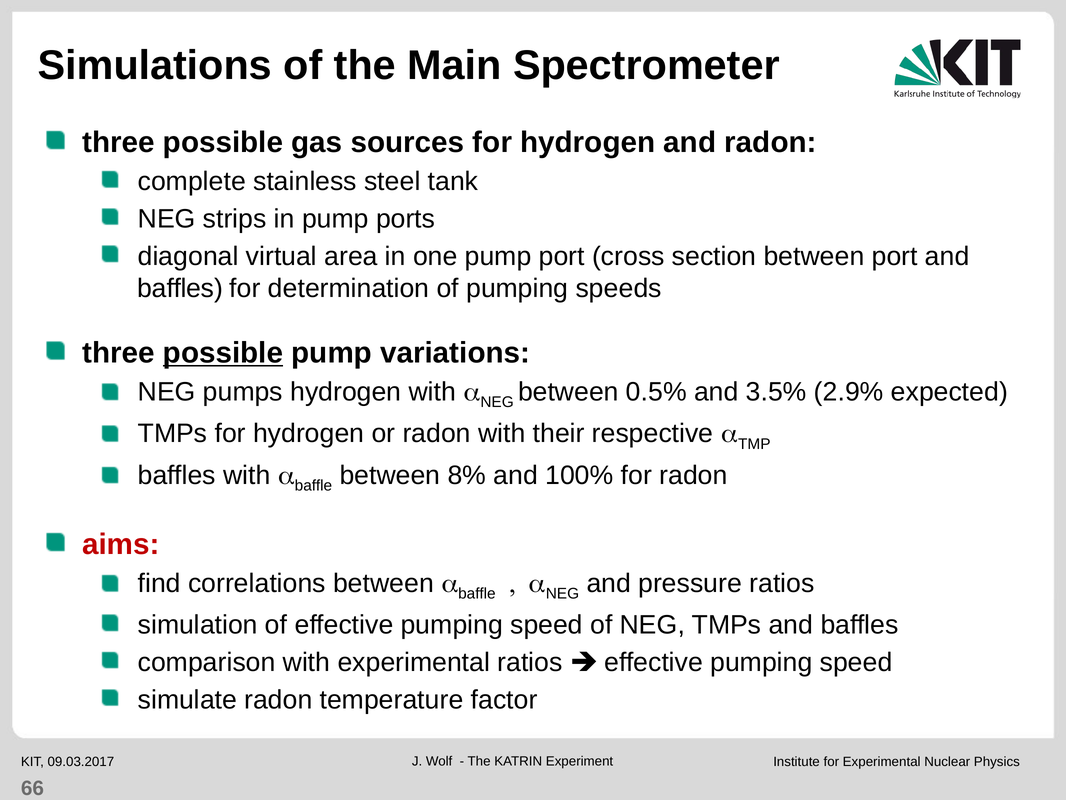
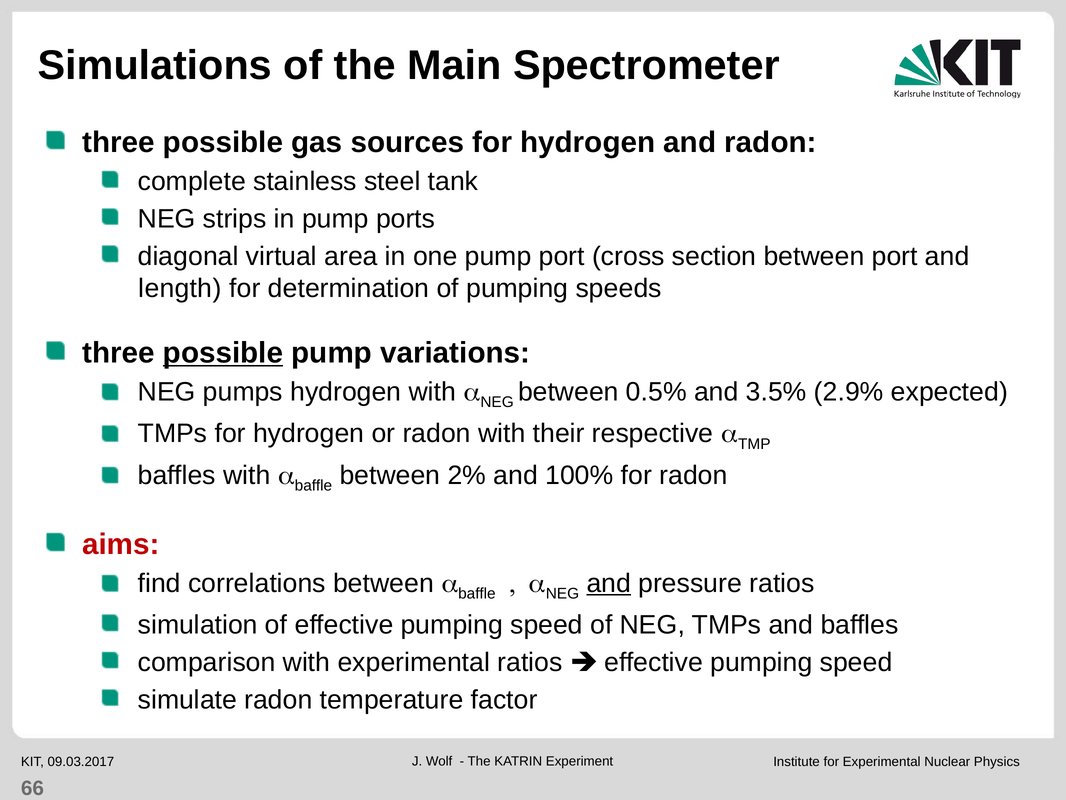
baffles: baffles -> length (180, 288)
8%: 8% -> 2% (467, 475)
and underline: none -> present (609, 583)
